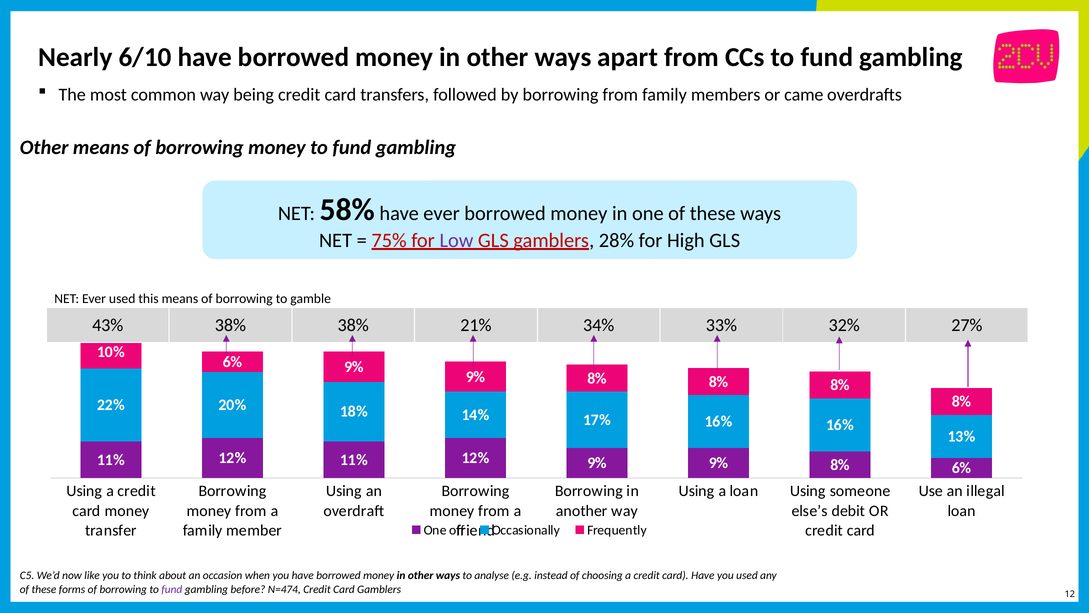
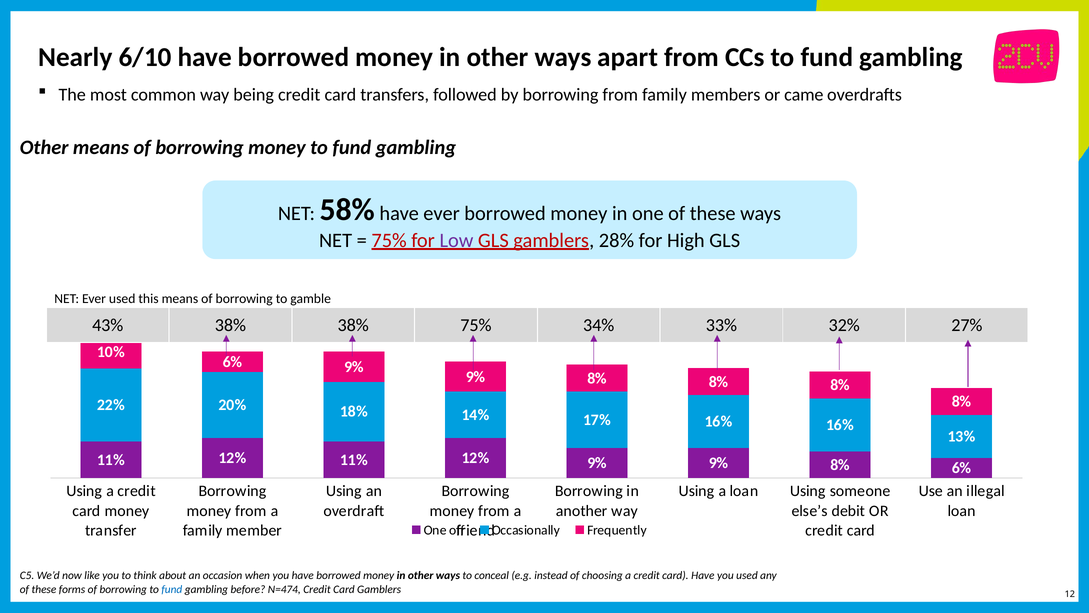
38% 21%: 21% -> 75% (476, 325)
analyse: analyse -> conceal (492, 575)
fund colour: purple -> blue (172, 589)
